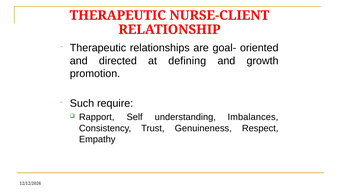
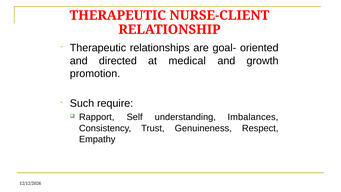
defining: defining -> medical (187, 61)
